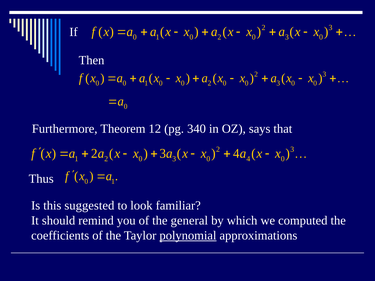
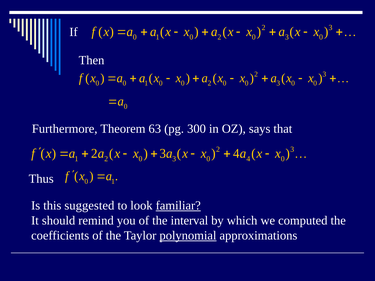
12: 12 -> 63 (155, 129)
340: 340 -> 300 (197, 129)
familiar underline: none -> present (178, 206)
general: general -> interval (189, 221)
